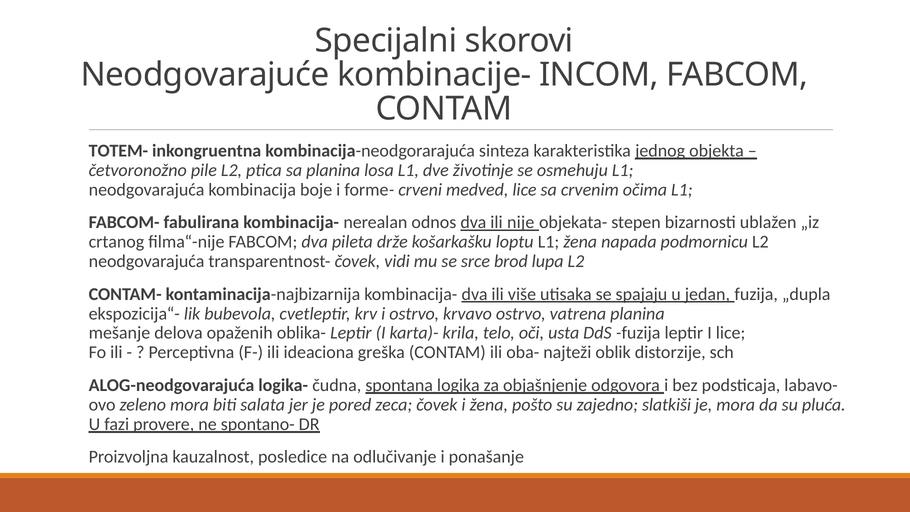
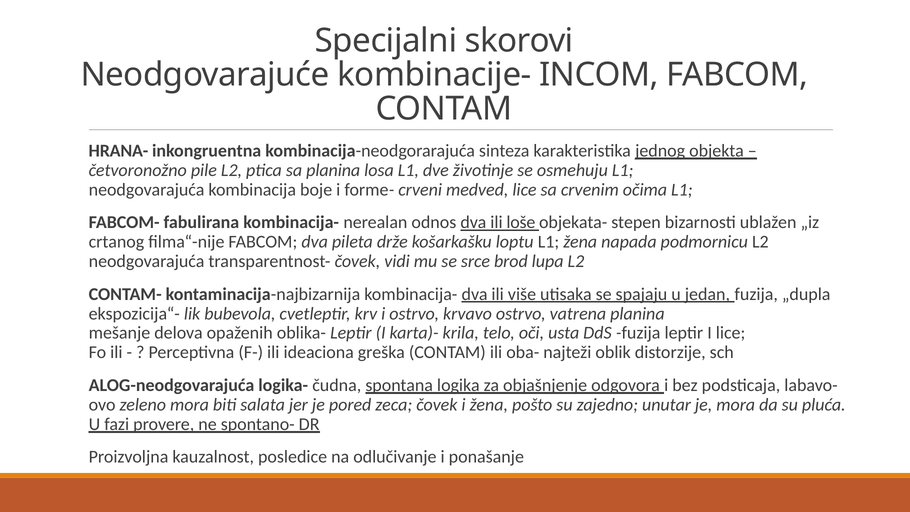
TOTEM-: TOTEM- -> HRANA- (118, 151)
nije: nije -> loše (521, 222)
slatkiši: slatkiši -> unutar (667, 405)
